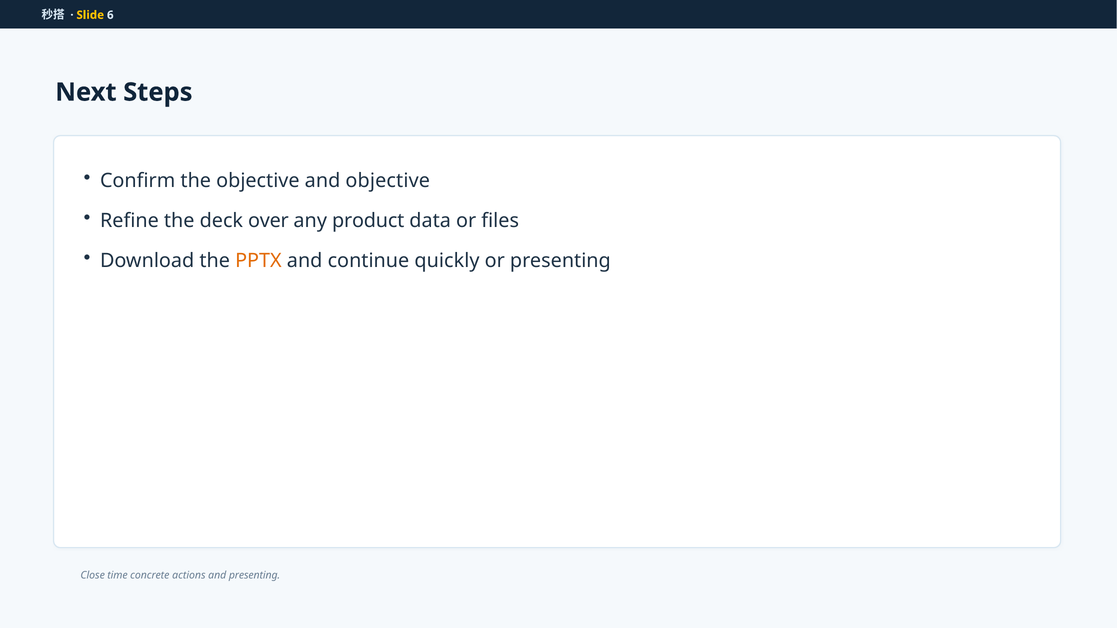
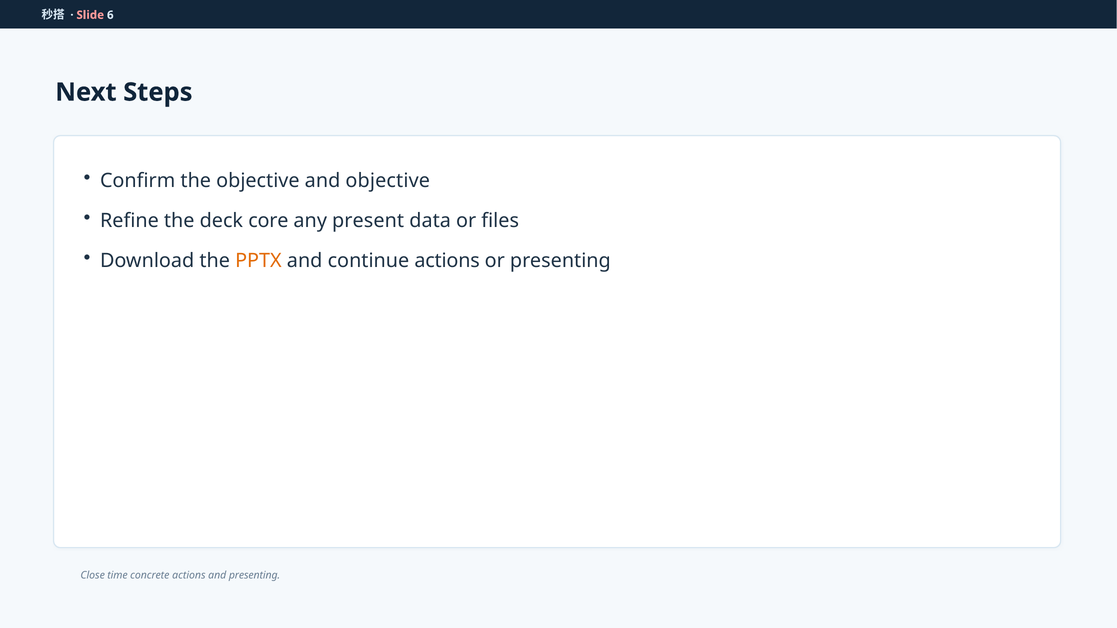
Slide colour: yellow -> pink (90, 15)
over: over -> core (268, 221)
product: product -> present (368, 221)
continue quickly: quickly -> actions (447, 261)
